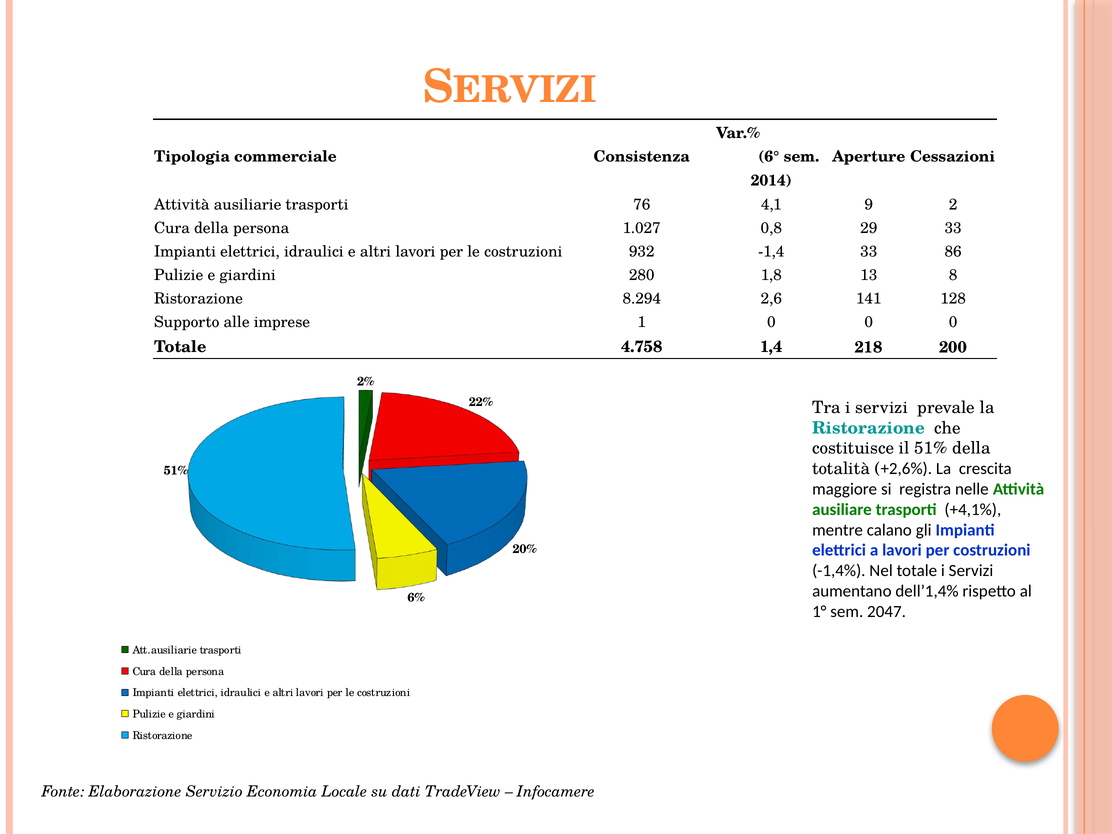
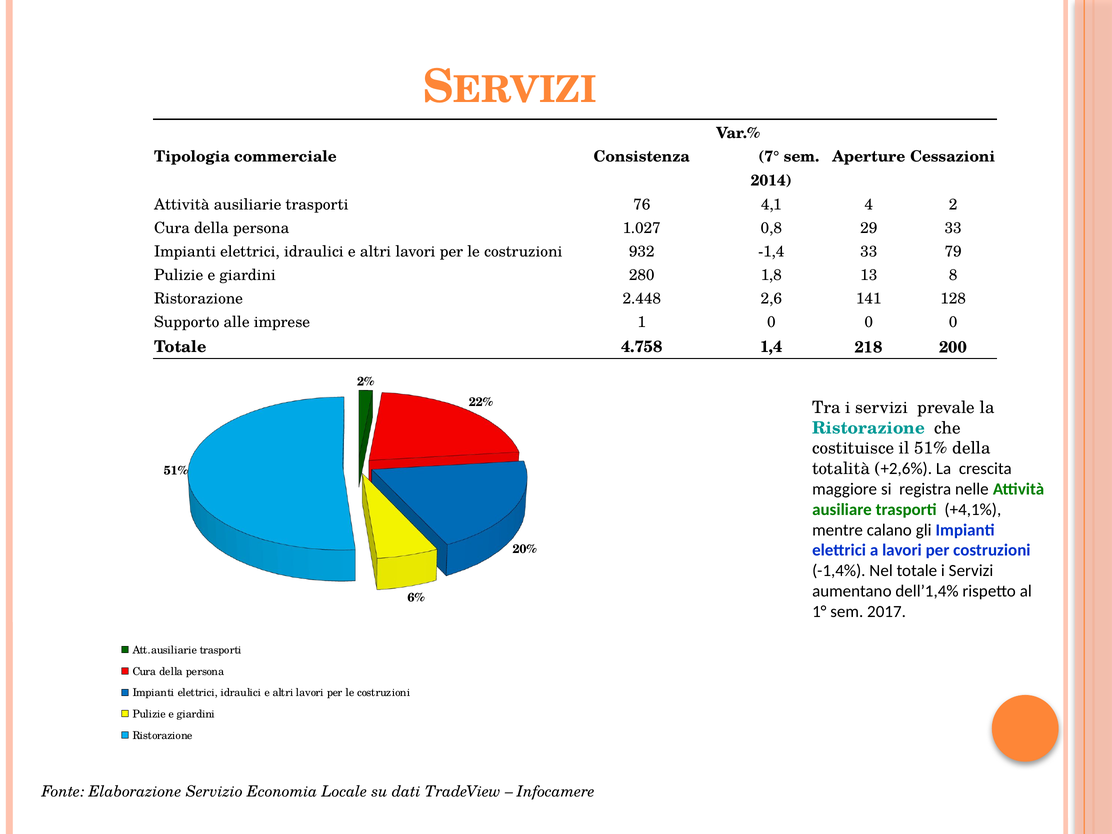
6°: 6° -> 7° (769, 157)
9: 9 -> 4 (869, 205)
86: 86 -> 79 (953, 252)
8.294: 8.294 -> 2.448 (642, 299)
2047: 2047 -> 2017 (887, 612)
